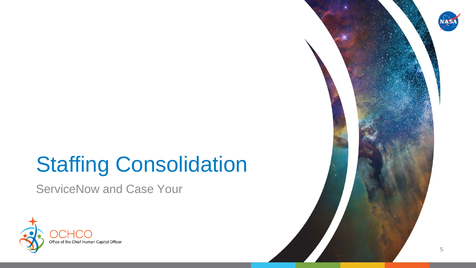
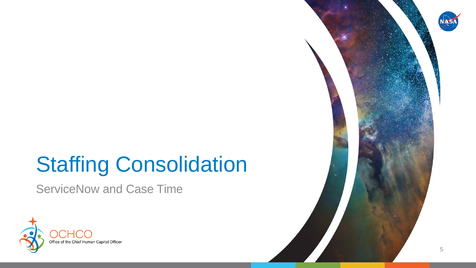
Your: Your -> Time (170, 189)
